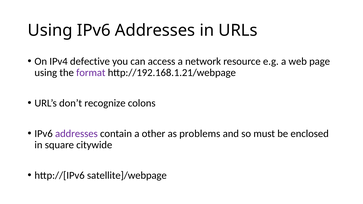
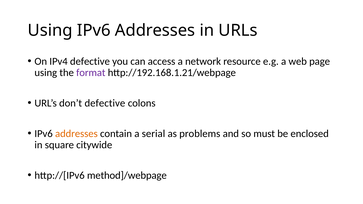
don’t recognize: recognize -> defective (105, 103)
addresses colour: purple -> orange (76, 134)
other: other -> serial (153, 134)
satellite]/webpage: satellite]/webpage -> method]/webpage (127, 176)
